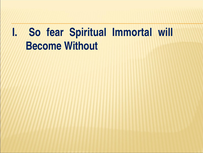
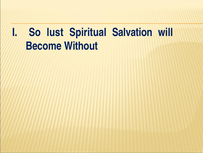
fear: fear -> lust (55, 32)
Immortal: Immortal -> Salvation (132, 32)
